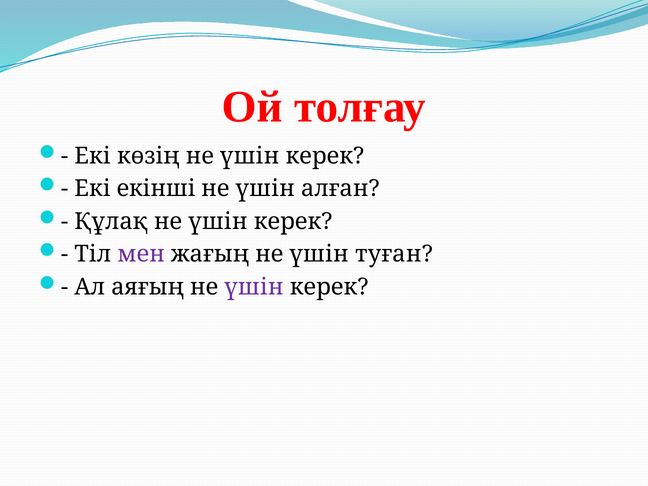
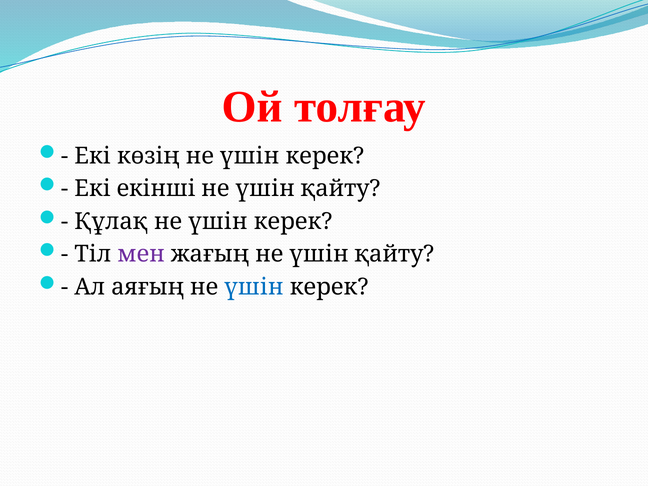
алған: алған -> қайту (340, 189)
жағың не үшін туған: туған -> қайту (394, 254)
үшін colour: purple -> blue (254, 287)
